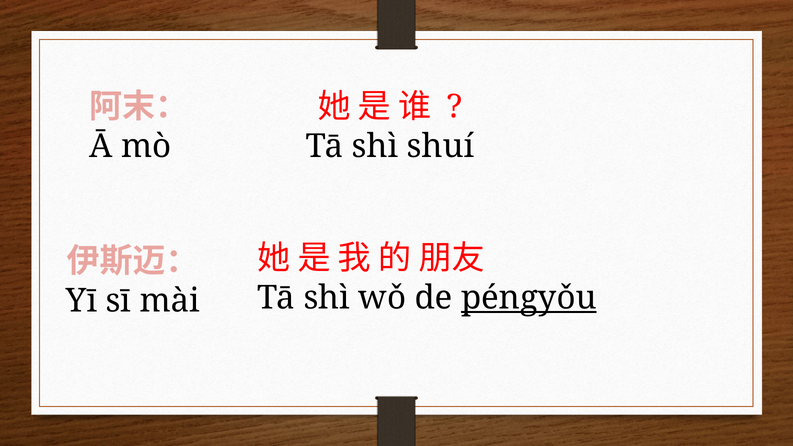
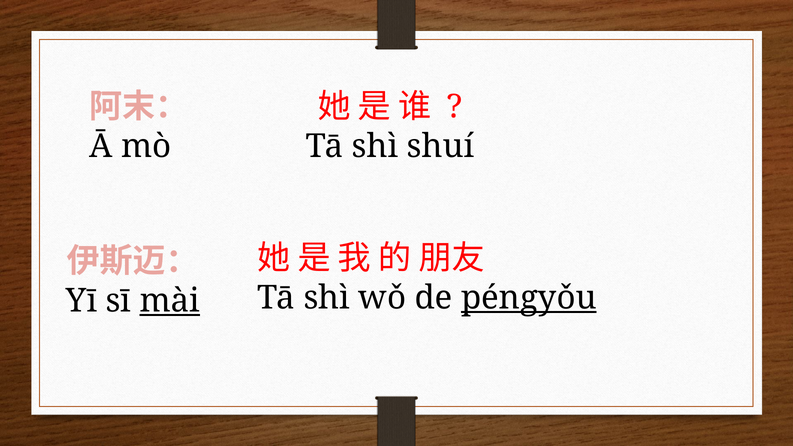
mài underline: none -> present (170, 301)
